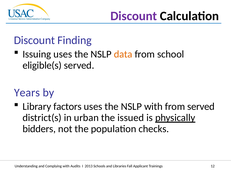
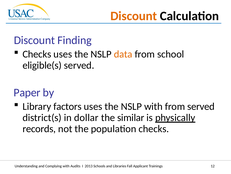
Discount colour: purple -> orange (134, 16)
Issuing: Issuing -> Checks (37, 54)
Years: Years -> Paper (27, 92)
urban: urban -> dollar (86, 117)
issued: issued -> similar (131, 117)
bidders: bidders -> records (39, 128)
